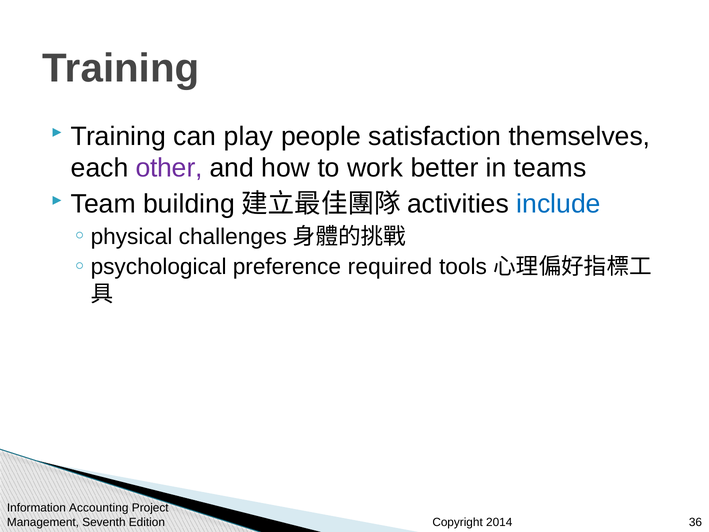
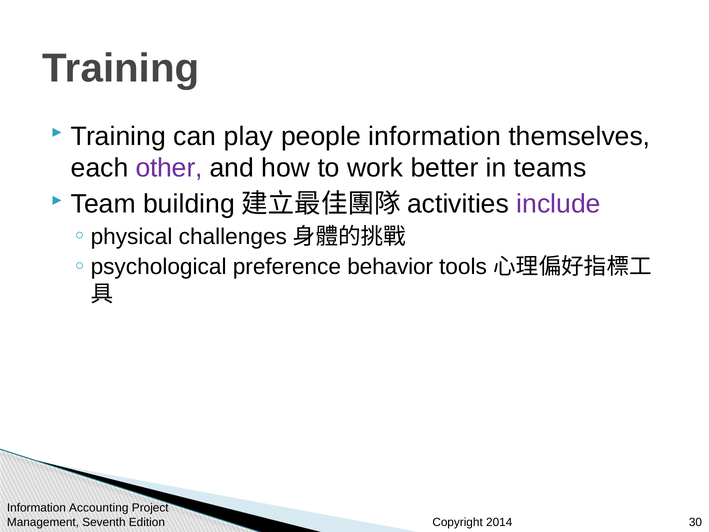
people satisfaction: satisfaction -> information (435, 136)
include colour: blue -> purple (559, 204)
required: required -> behavior (390, 267)
36: 36 -> 30 (695, 522)
